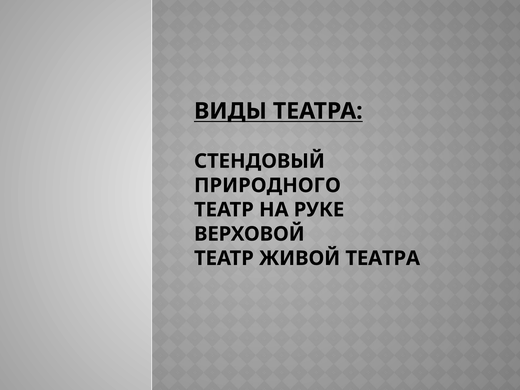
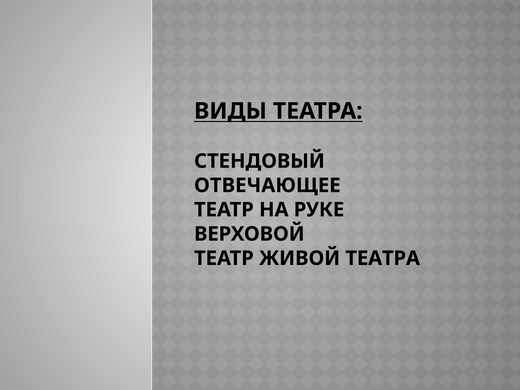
ПРИРОДНОГО: ПРИРОДНОГО -> ОТВЕЧАЮЩЕЕ (267, 185)
